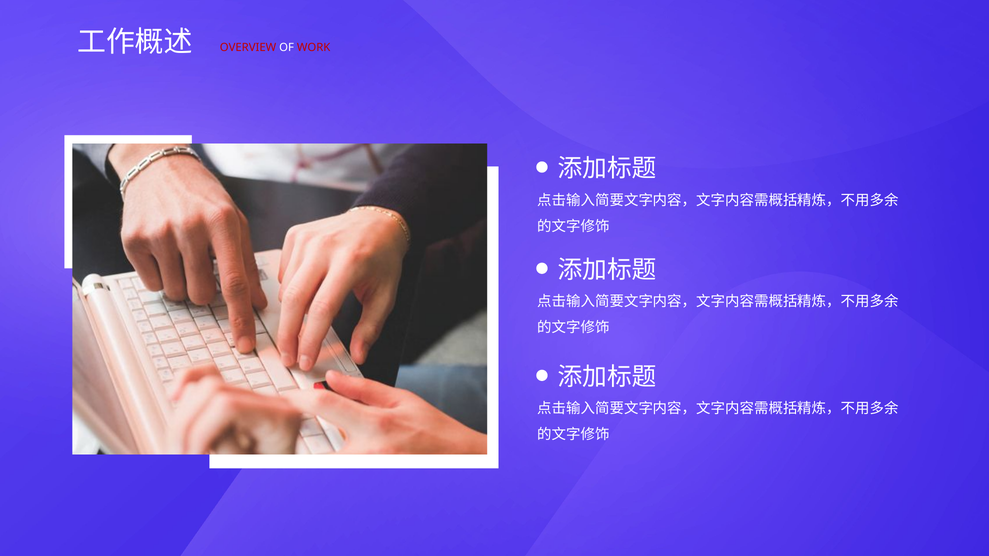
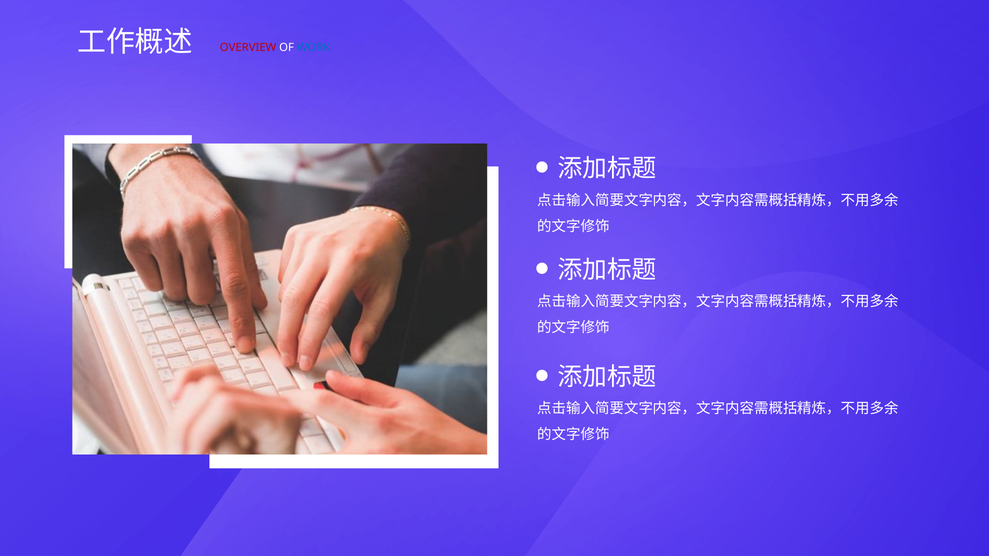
WORK colour: red -> blue (314, 47)
